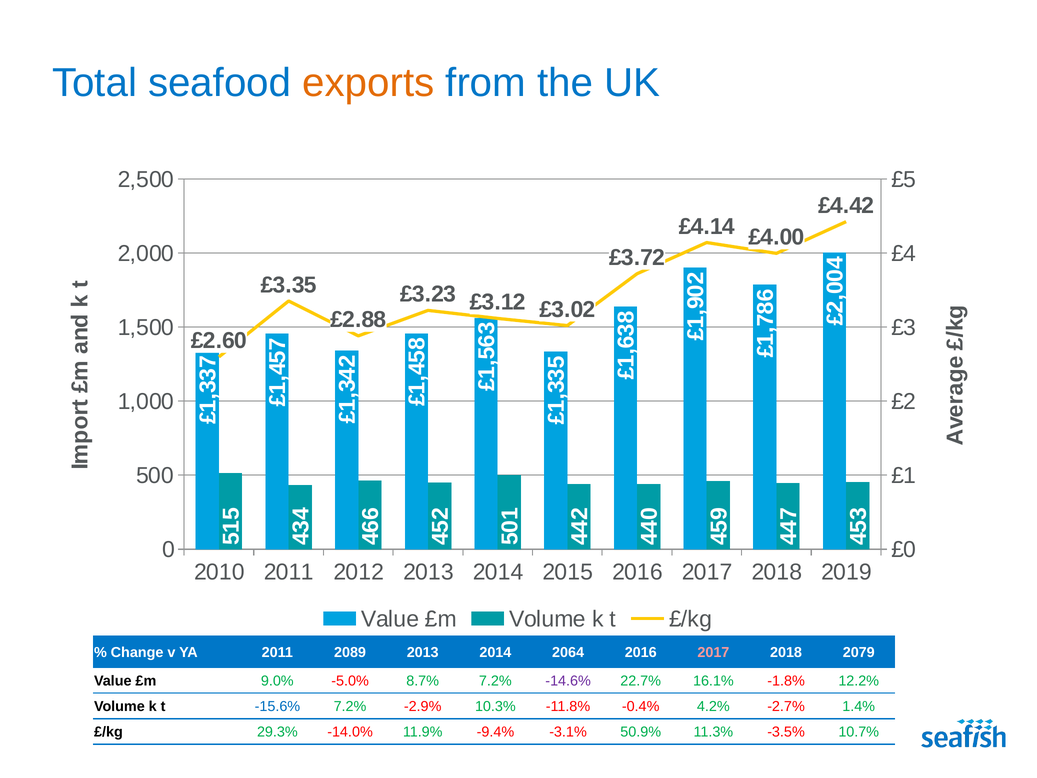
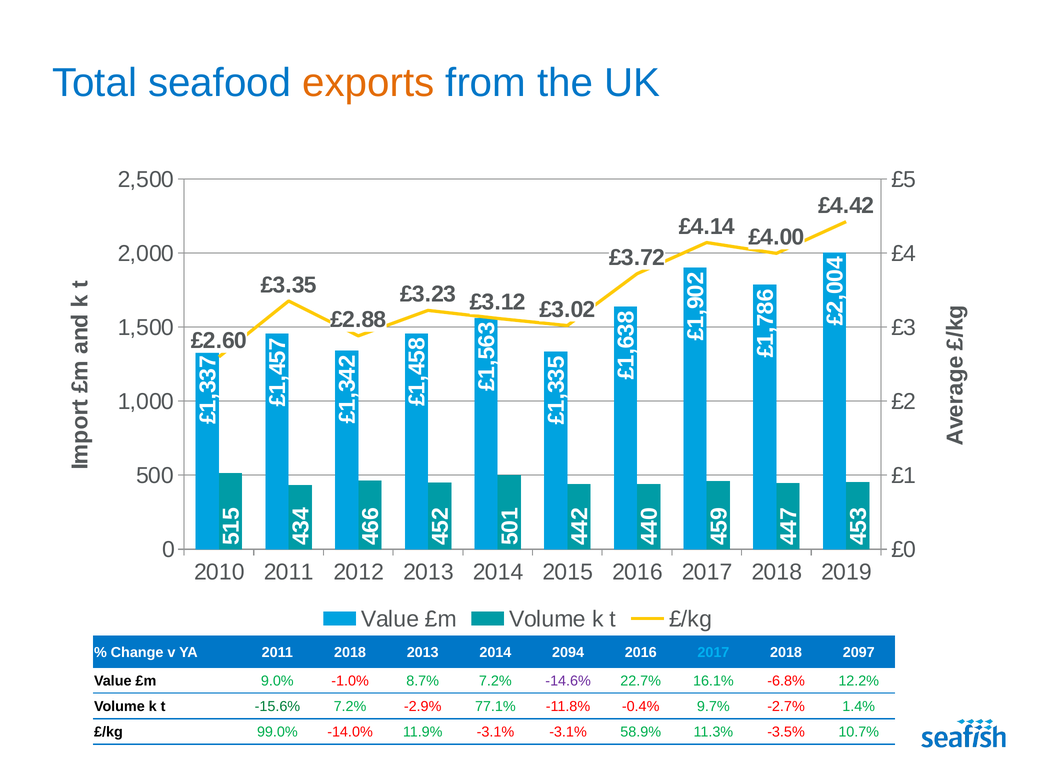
2011 2089: 2089 -> 2018 (350, 652)
2064: 2064 -> 2094 (568, 652)
2017 colour: pink -> light blue (713, 652)
2079: 2079 -> 2097 (859, 652)
-5.0%: -5.0% -> -1.0% (350, 681)
-1.8%: -1.8% -> -6.8% (786, 681)
-15.6% colour: blue -> green (277, 706)
10.3%: 10.3% -> 77.1% (495, 706)
4.2%: 4.2% -> 9.7% (713, 706)
29.3%: 29.3% -> 99.0% (277, 732)
11.9% -9.4%: -9.4% -> -3.1% (495, 732)
50.9%: 50.9% -> 58.9% (641, 732)
